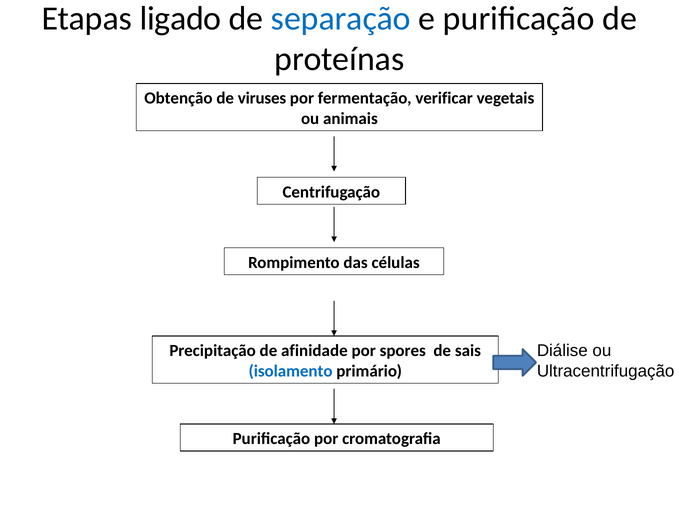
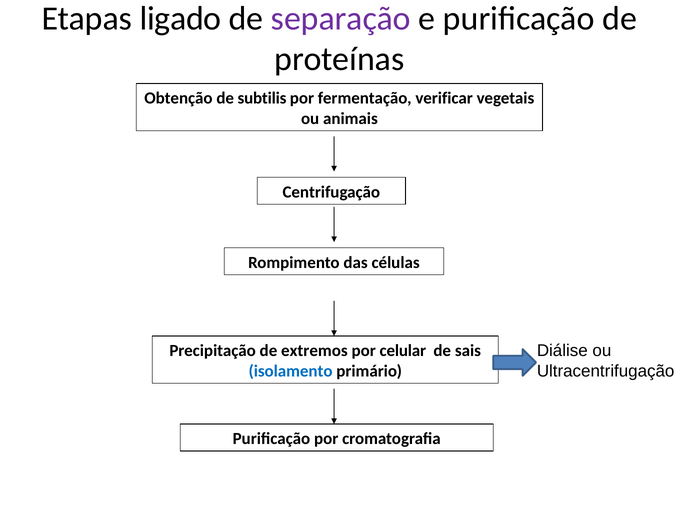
separação colour: blue -> purple (341, 18)
viruses: viruses -> subtilis (262, 98)
afinidade: afinidade -> extremos (314, 351)
spores: spores -> celular (403, 351)
